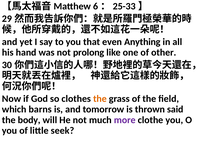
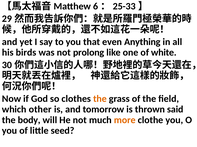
hand: hand -> birds (26, 53)
other: other -> white (164, 53)
barns: barns -> other (40, 110)
more colour: purple -> orange (125, 121)
seek: seek -> seed (63, 131)
